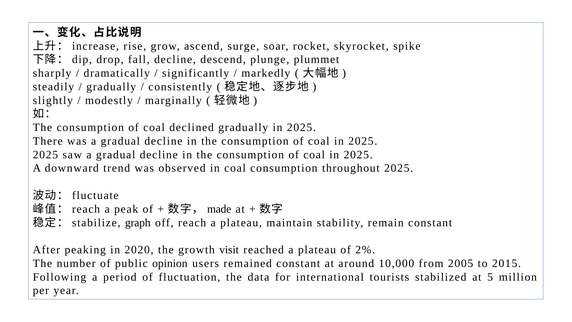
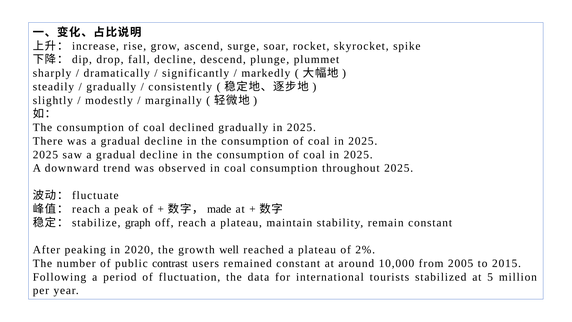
visit: visit -> well (229, 250)
opinion: opinion -> contrast (170, 263)
